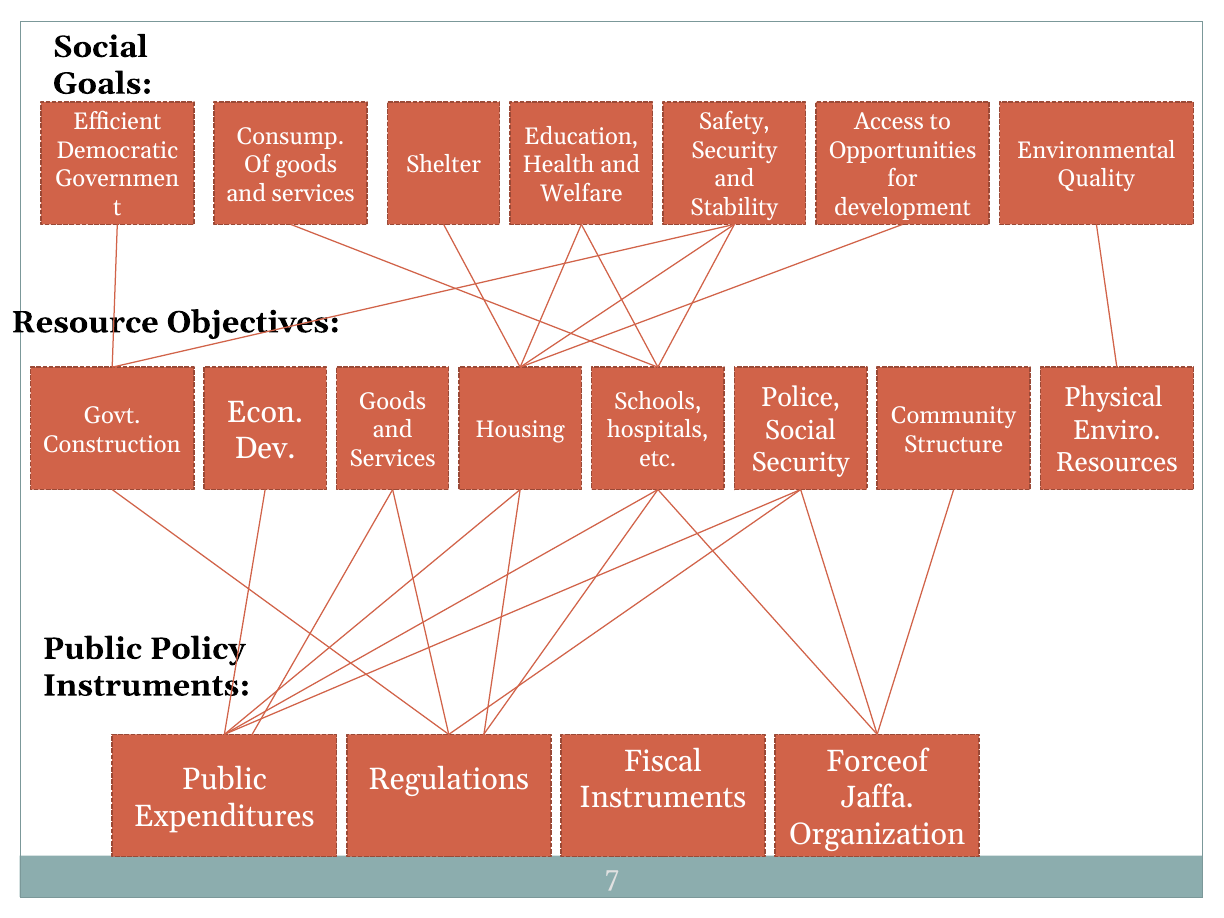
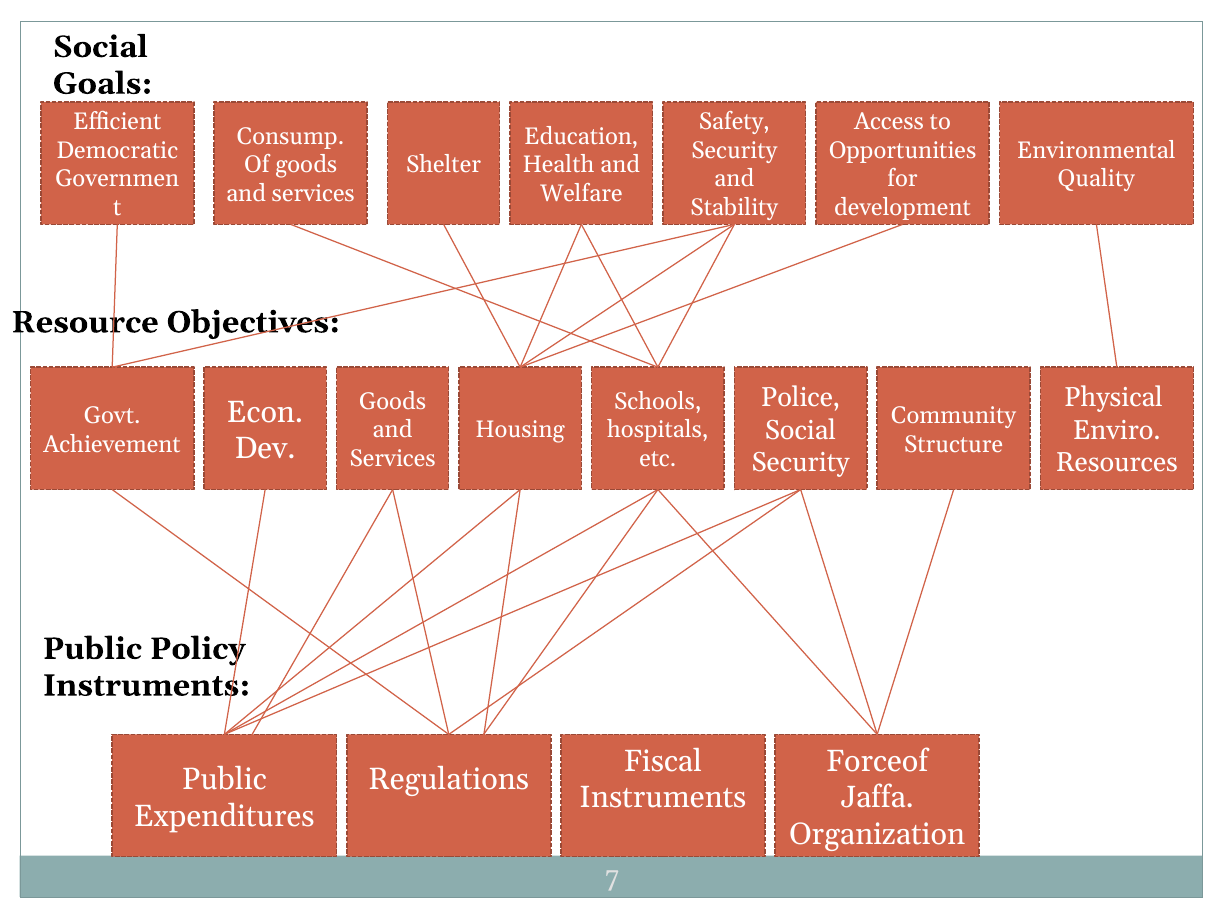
Construction: Construction -> Achievement (112, 444)
